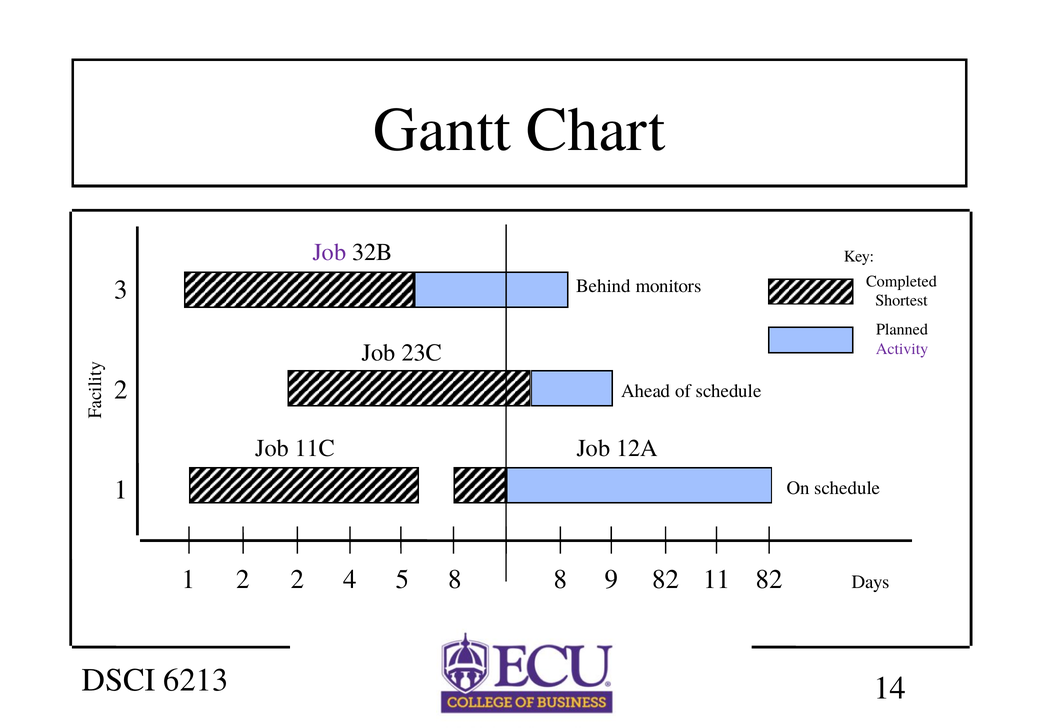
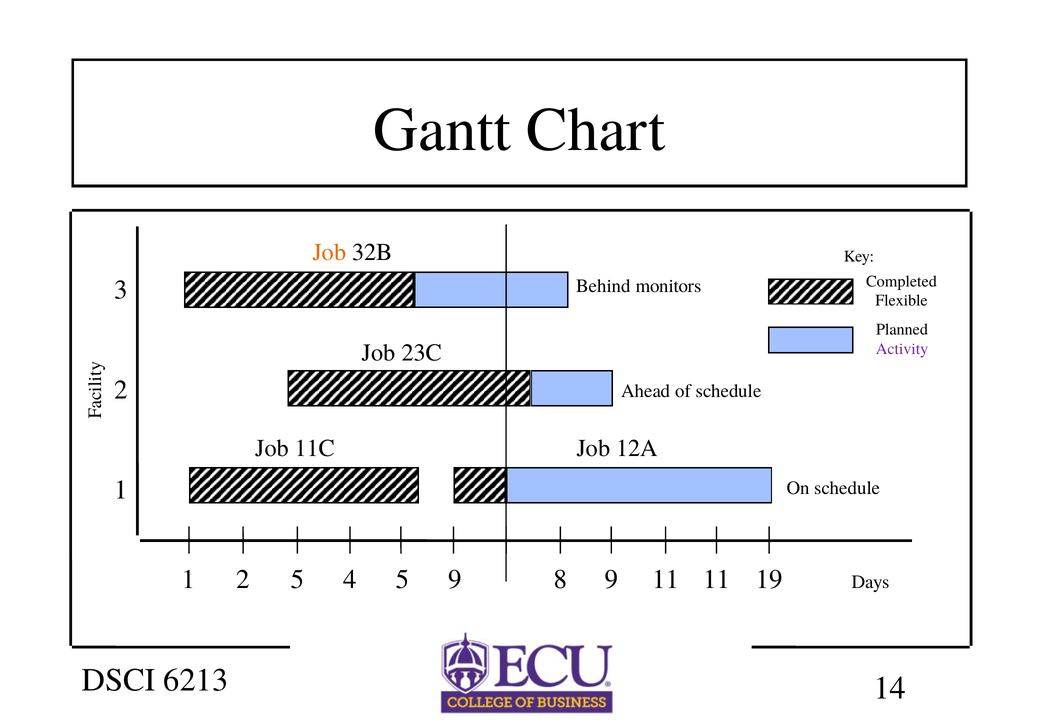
Job colour: purple -> orange (329, 253)
Shortest: Shortest -> Flexible (901, 301)
2 2: 2 -> 5 (297, 580)
5 8: 8 -> 9 (455, 580)
9 82: 82 -> 11 (666, 580)
11 82: 82 -> 19 (769, 580)
